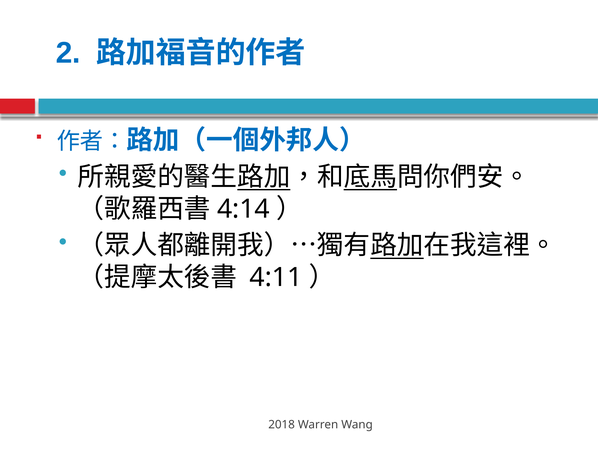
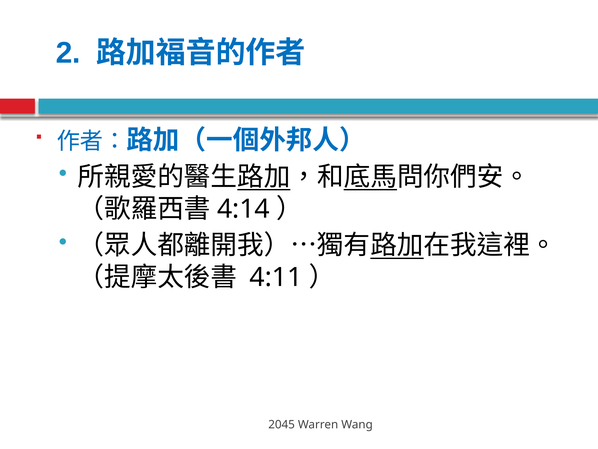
2018: 2018 -> 2045 (282, 424)
